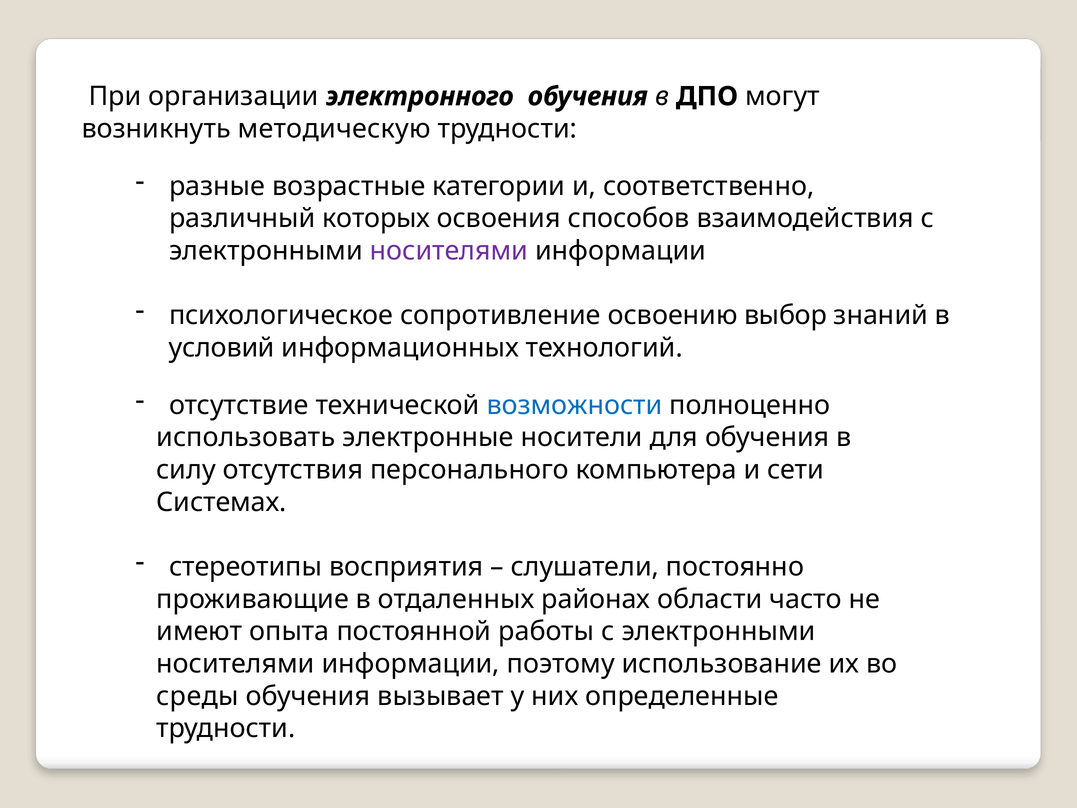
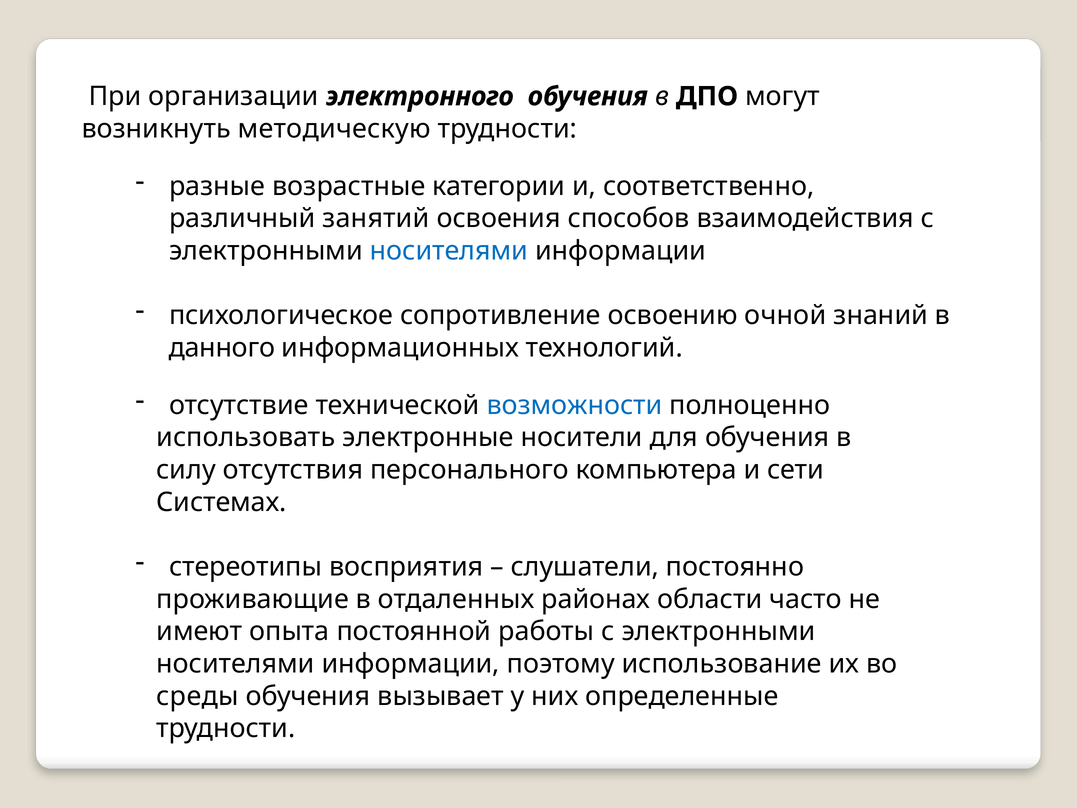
которых: которых -> занятий (376, 218)
носителями colour: purple -> blue (449, 251)
выбор: выбор -> очной (785, 315)
условий: условий -> данного (222, 348)
